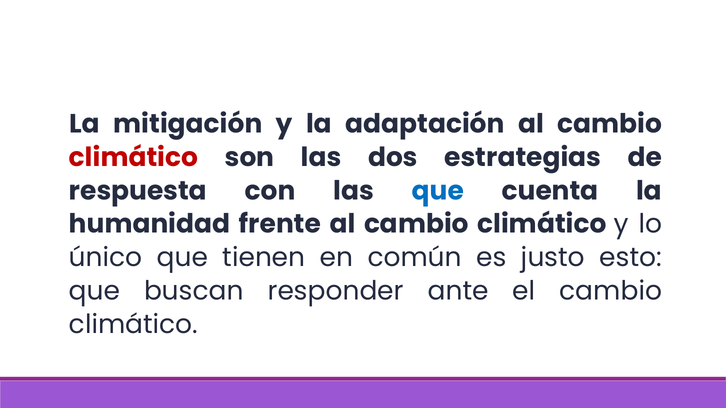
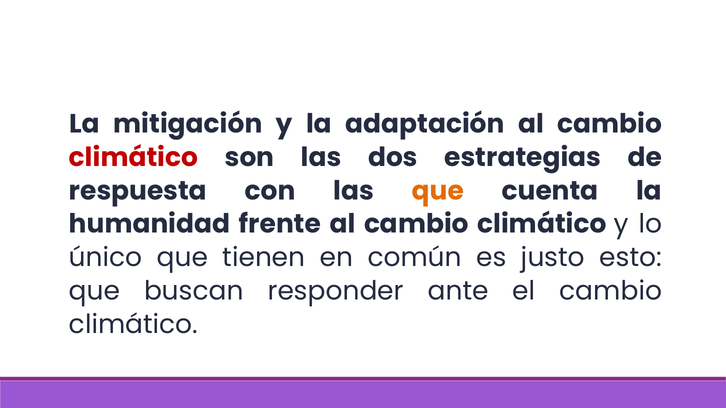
que colour: blue -> orange (438, 191)
